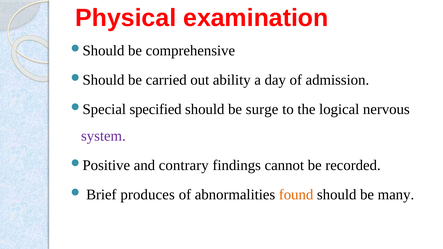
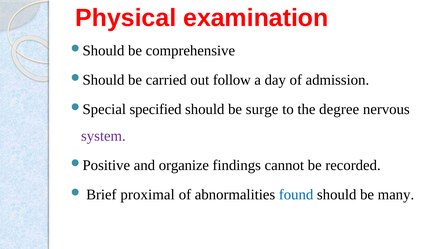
ability: ability -> follow (232, 80)
logical: logical -> degree (339, 109)
contrary: contrary -> organize (184, 165)
produces: produces -> proximal (148, 195)
found colour: orange -> blue (296, 195)
